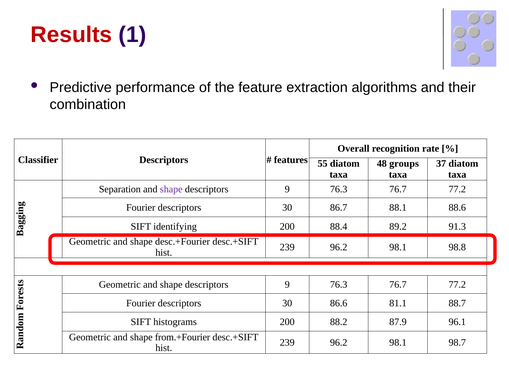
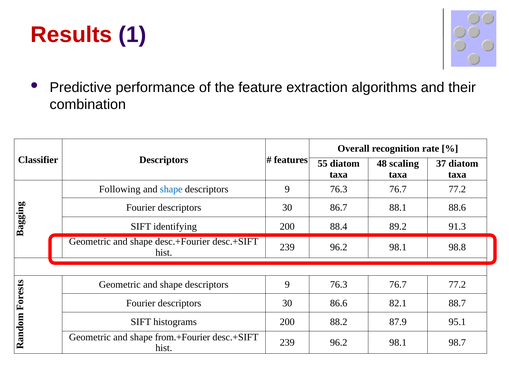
groups: groups -> scaling (404, 164)
Separation: Separation -> Following (120, 189)
shape colour: purple -> blue (171, 189)
81.1: 81.1 -> 82.1 (398, 303)
96.1: 96.1 -> 95.1 (457, 322)
